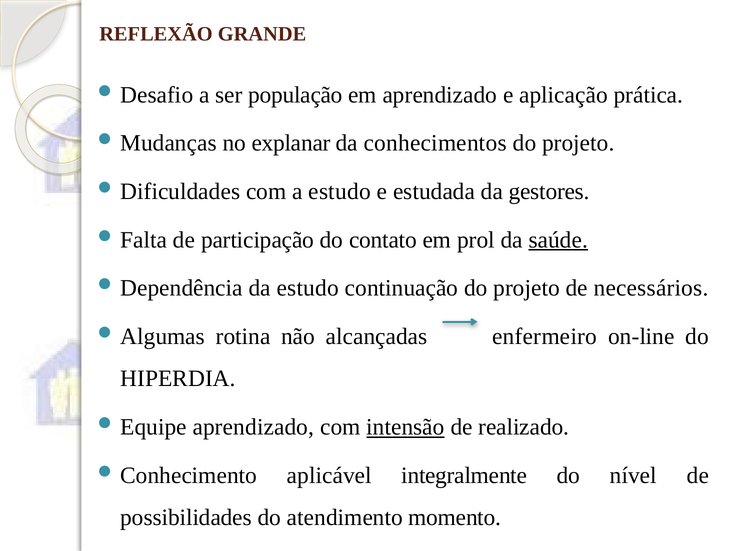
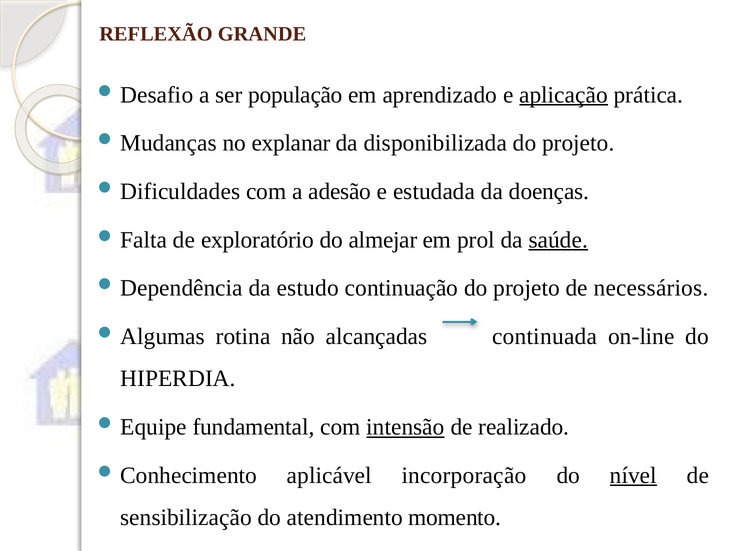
aplicação underline: none -> present (564, 95)
conhecimentos: conhecimentos -> disponibilizada (435, 143)
a estudo: estudo -> adesão (340, 191)
gestores: gestores -> doenças (549, 191)
participação: participação -> exploratório (258, 240)
contato: contato -> almejar (383, 240)
enfermeiro: enfermeiro -> continuada (545, 336)
aprendizado: aprendizado -> fundamental (253, 427)
integralmente: integralmente -> incorporação (464, 475)
nível underline: none -> present (633, 475)
possibilidades: possibilidades -> sensibilização (186, 517)
